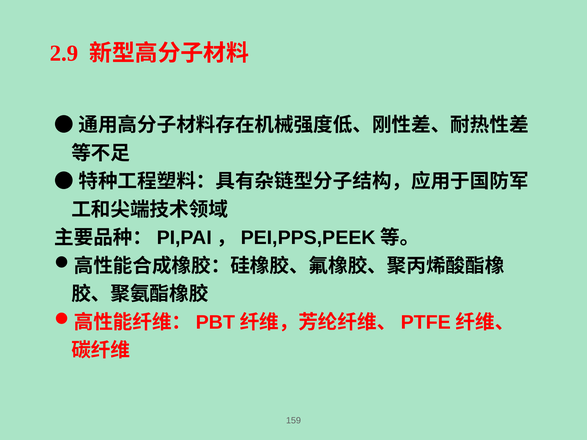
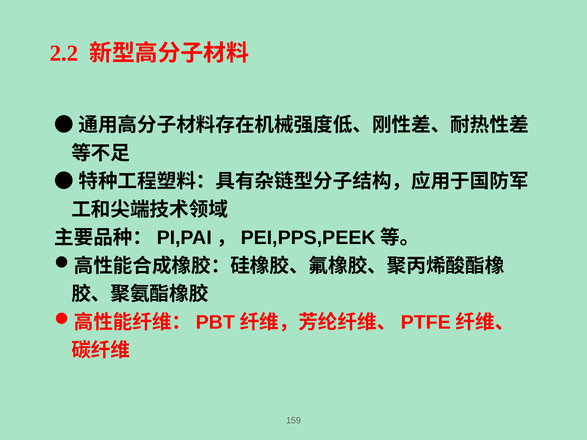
2.9: 2.9 -> 2.2 (64, 53)
